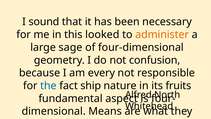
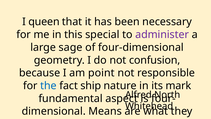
sound: sound -> queen (44, 22)
looked: looked -> special (102, 35)
administer colour: orange -> purple (162, 35)
every: every -> point (101, 73)
fruits: fruits -> mark (178, 86)
